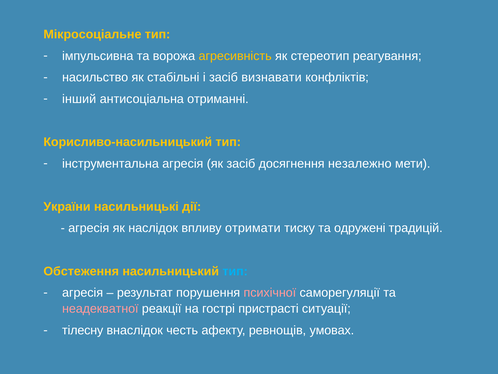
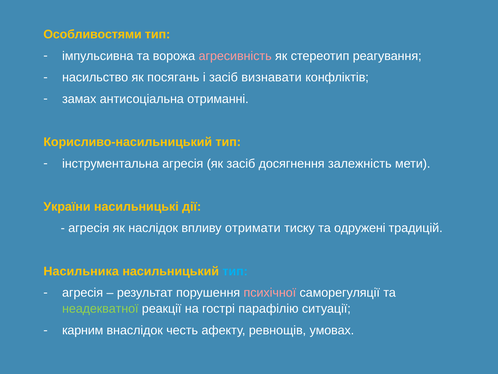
Мікросоціальне: Мікросоціальне -> Особливостями (93, 34)
агресивність colour: yellow -> pink (235, 56)
стабільні: стабільні -> посягань (173, 77)
інший: інший -> замах (79, 99)
незалежно: незалежно -> залежність (360, 163)
Обстеження: Обстеження -> Насильника (81, 271)
неадекватної colour: pink -> light green (100, 308)
пристрасті: пристрасті -> парафілію (268, 308)
тілесну: тілесну -> карним (83, 330)
